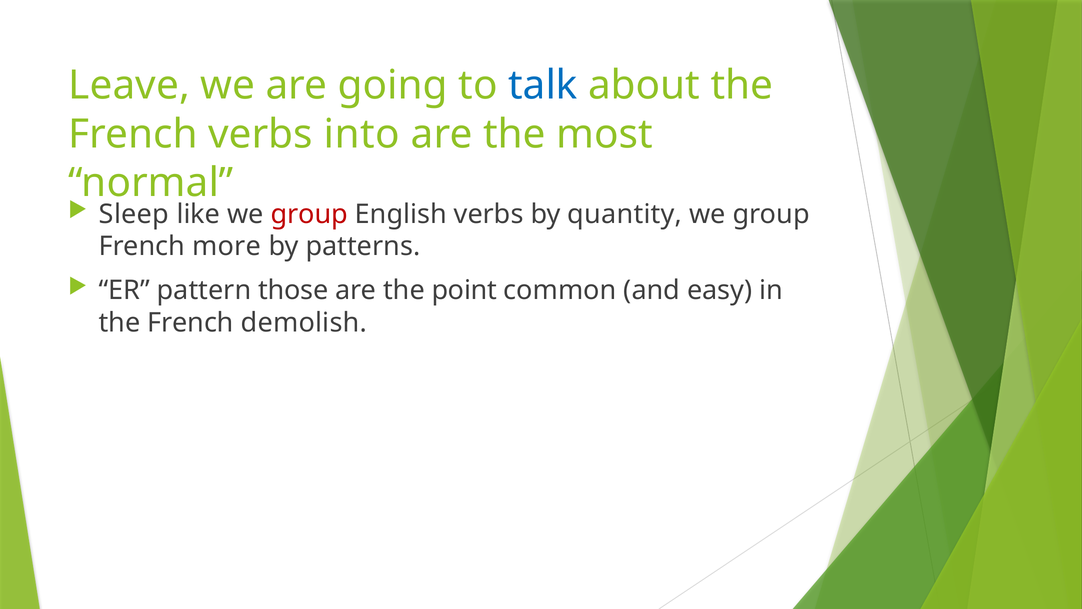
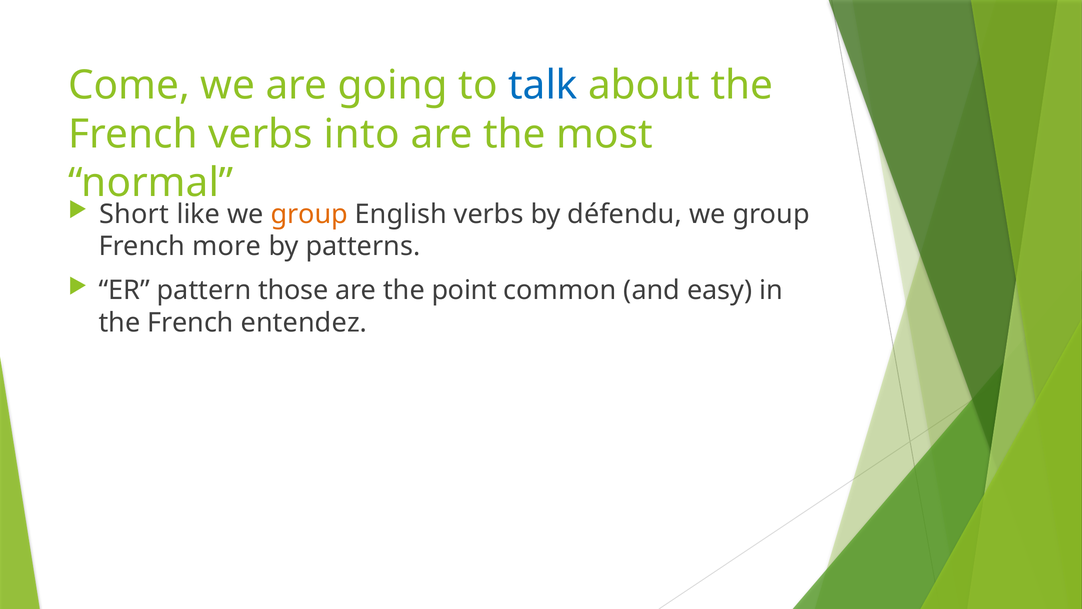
Leave: Leave -> Come (129, 85)
Sleep: Sleep -> Short (134, 214)
group colour: red -> orange (309, 214)
quantity: quantity -> défendu (625, 214)
demolish: demolish -> entendez (304, 323)
